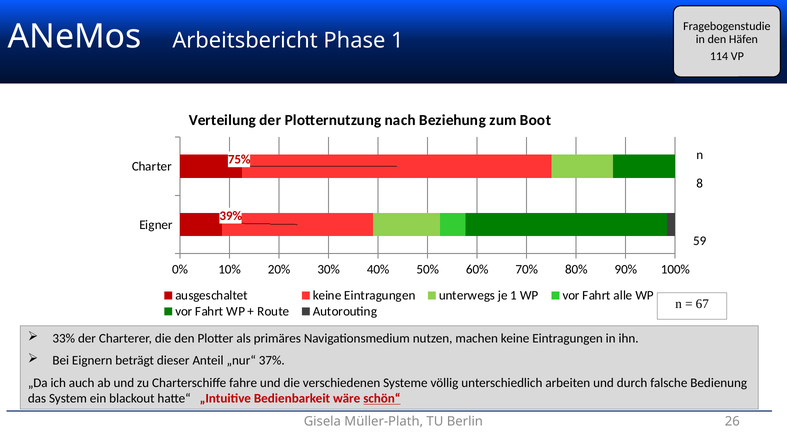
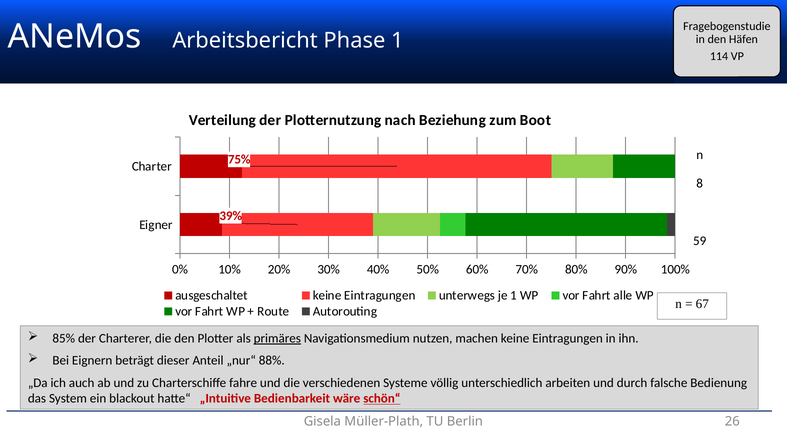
33%: 33% -> 85% (64, 339)
primäres underline: none -> present (277, 339)
37%: 37% -> 88% (272, 361)
